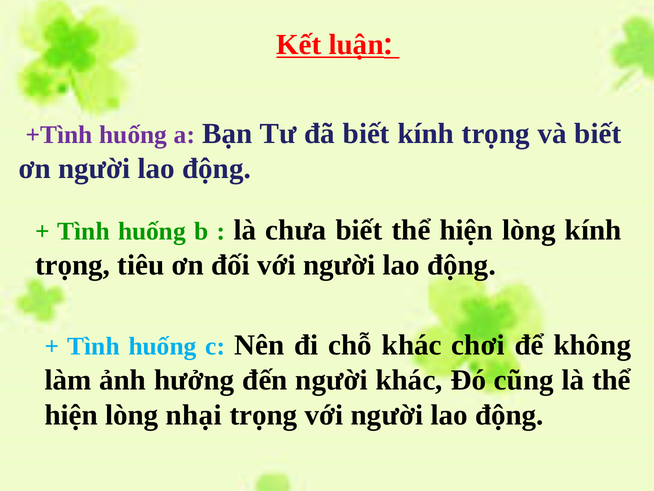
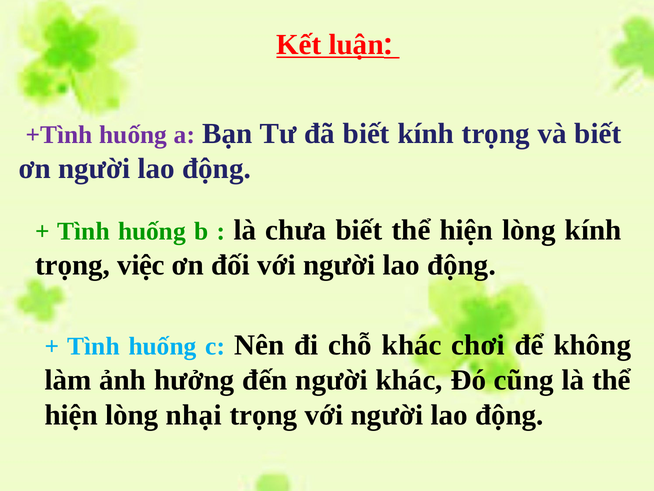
tiêu: tiêu -> việc (141, 265)
